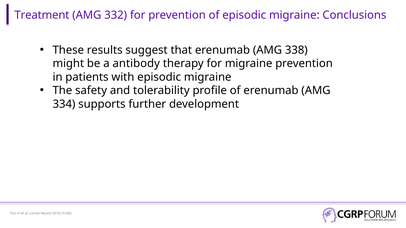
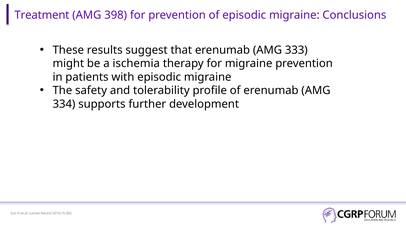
332: 332 -> 398 (116, 15)
338: 338 -> 333 (296, 50)
antibody: antibody -> ischemia (136, 64)
